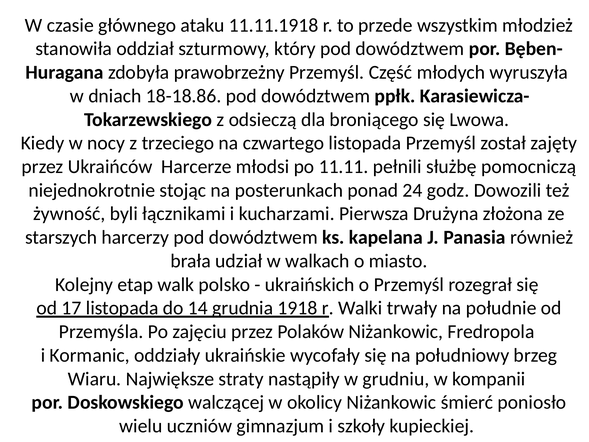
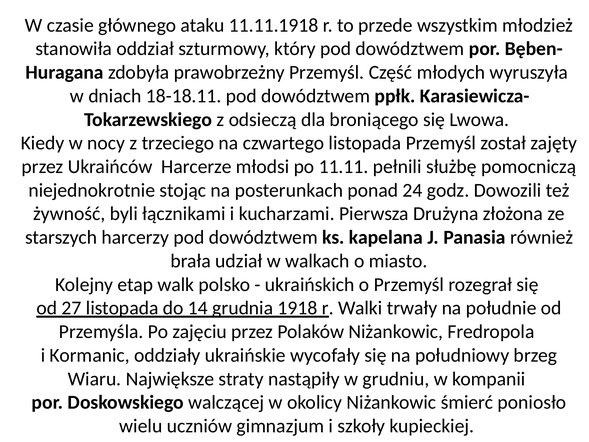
18-18.86: 18-18.86 -> 18-18.11 (184, 96)
17: 17 -> 27 (71, 308)
